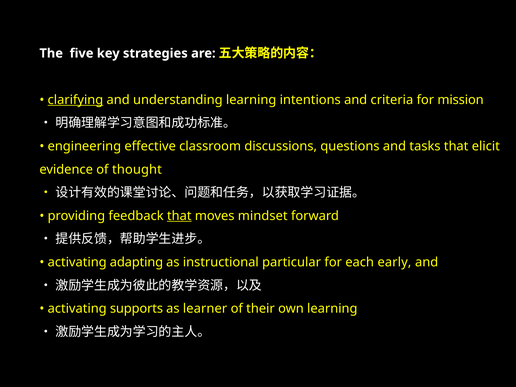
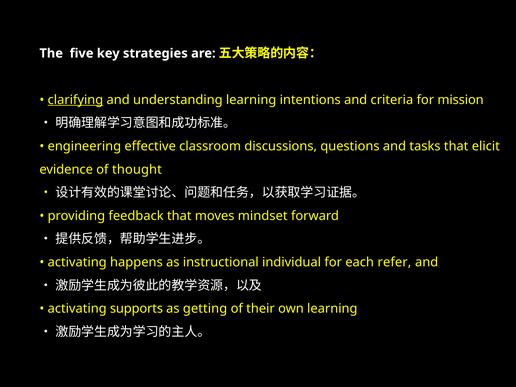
that underline: present -> none (179, 216)
adapting: adapting -> happens (136, 262)
particular: particular -> individual (292, 262)
early: early -> refer (394, 262)
learner: learner -> getting (205, 309)
